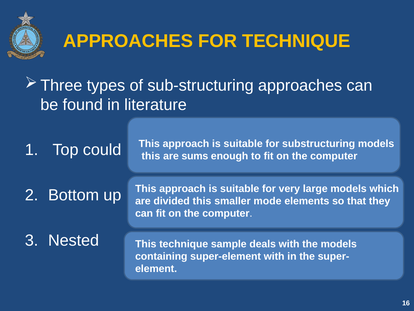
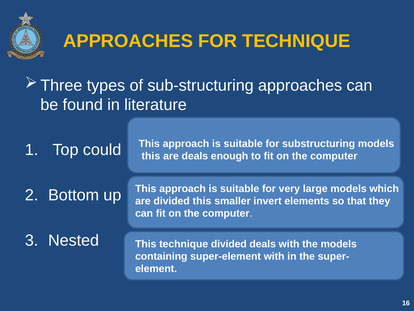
are sums: sums -> deals (195, 156)
mode: mode -> invert (268, 201)
technique sample: sample -> divided (229, 244)
